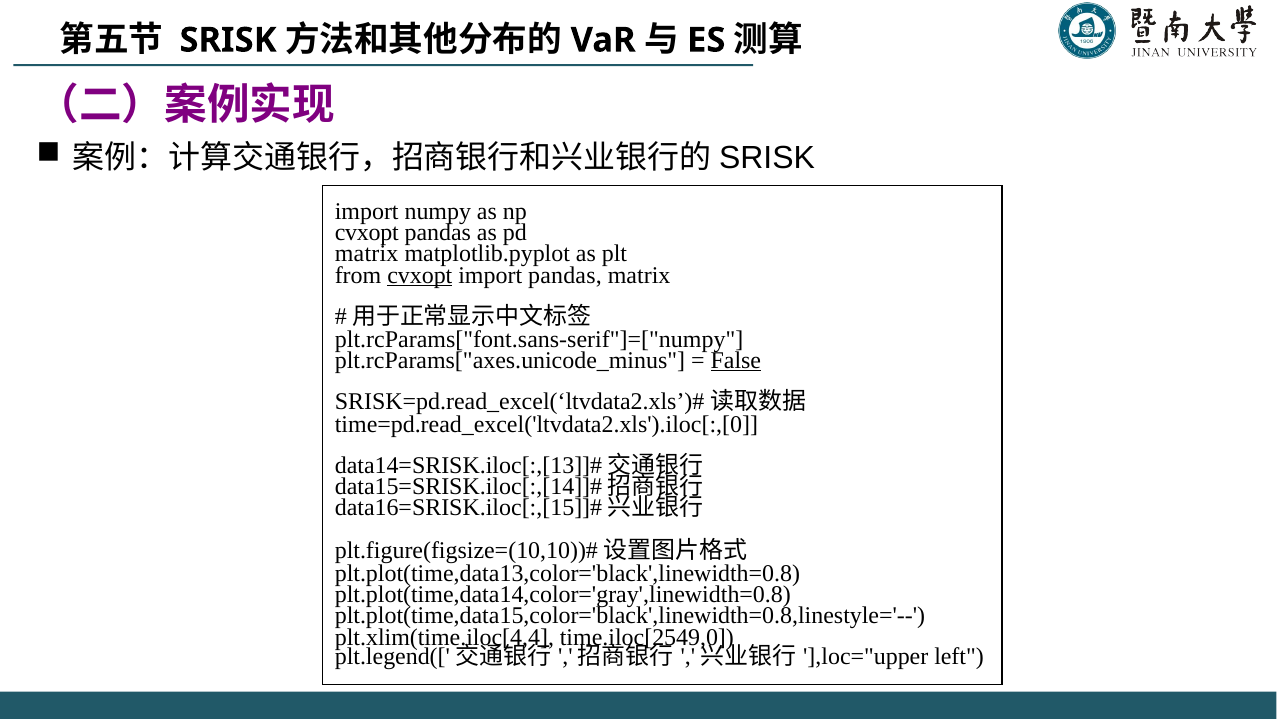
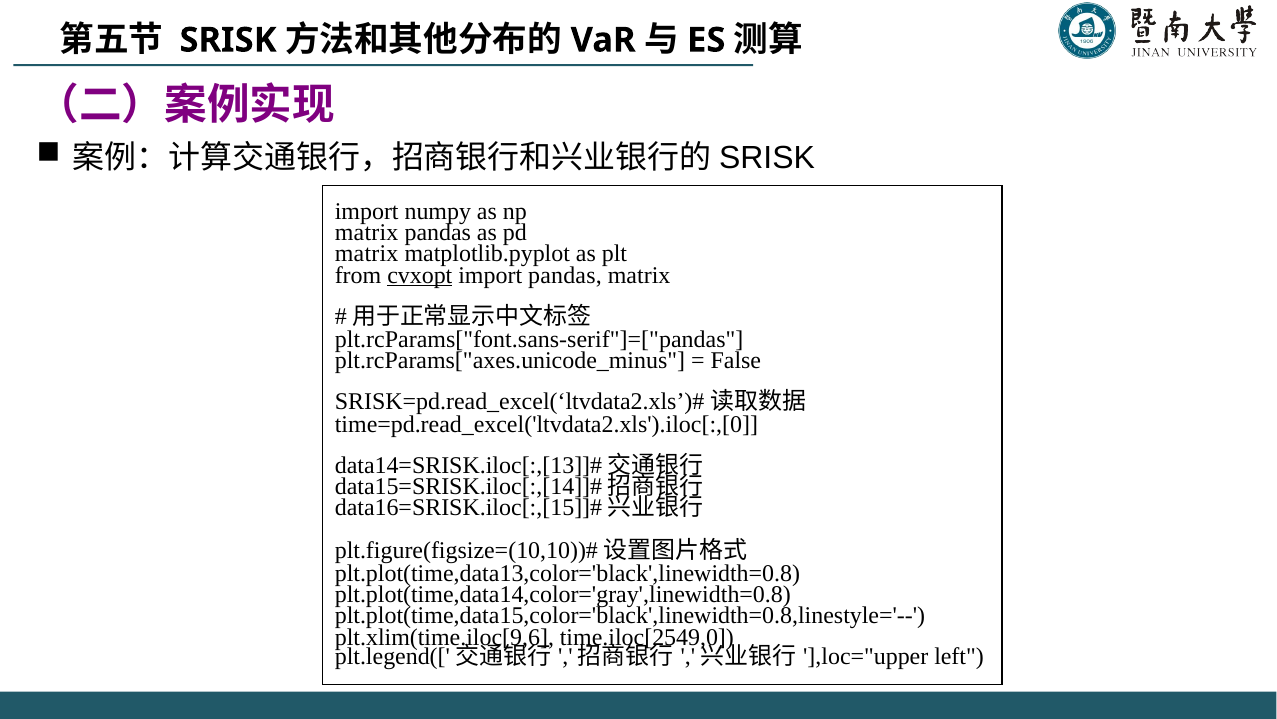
cvxopt: cvxopt -> matrix (367, 233)
plt.rcParams["font.sans-serif"]=["numpy: plt.rcParams["font.sans-serif"]=["numpy -> plt.rcParams["font.sans-serif"]=["pandas (539, 339)
False underline: present -> none (736, 360)
plt.xlim(time.iloc[4,4: plt.xlim(time.iloc[4,4 -> plt.xlim(time.iloc[9,6 (444, 637)
